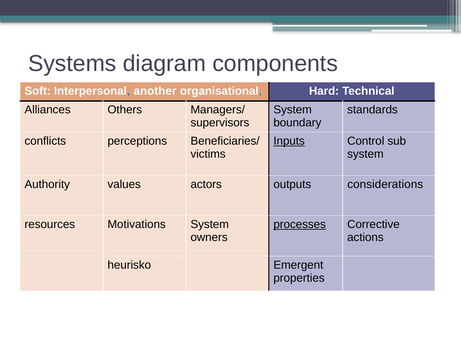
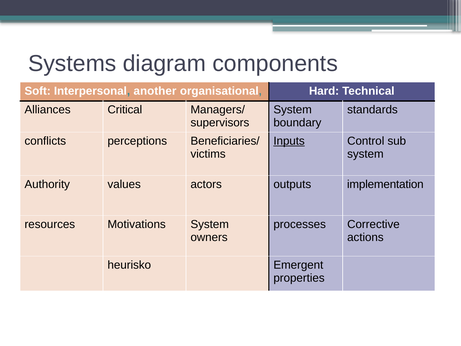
Others: Others -> Critical (125, 110)
considerations: considerations -> implementation (385, 184)
processes underline: present -> none (300, 224)
